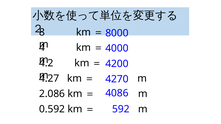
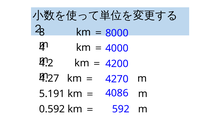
2.086: 2.086 -> 5.191 (52, 94)
